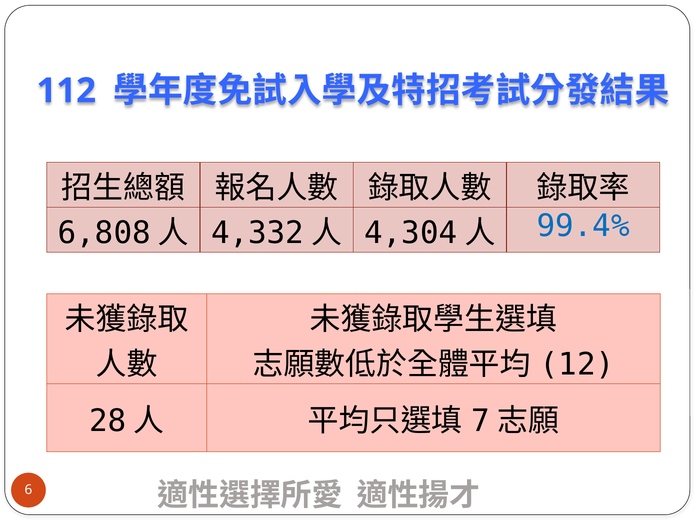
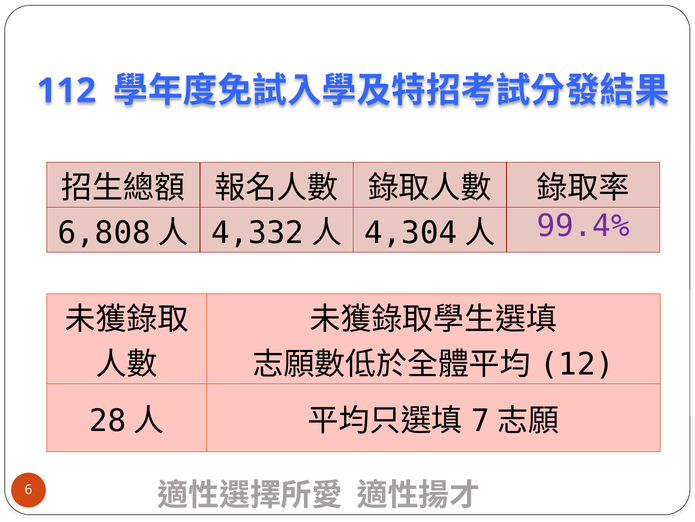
99.4% colour: blue -> purple (583, 226)
